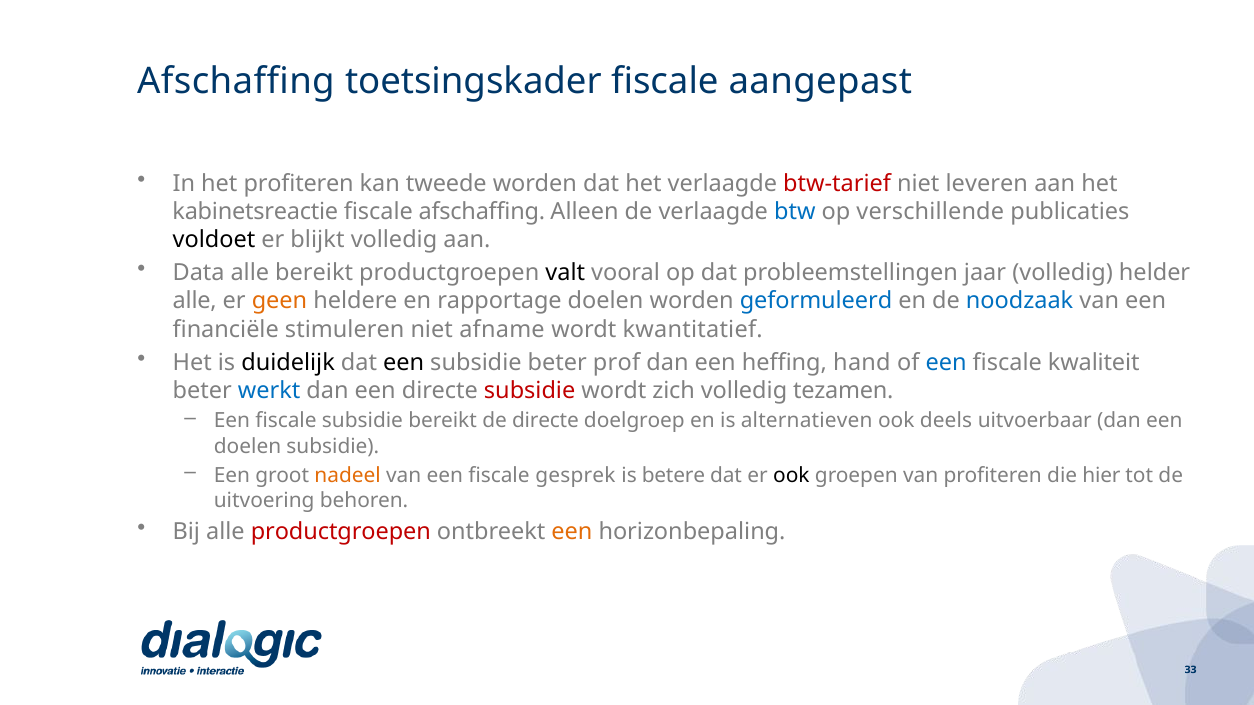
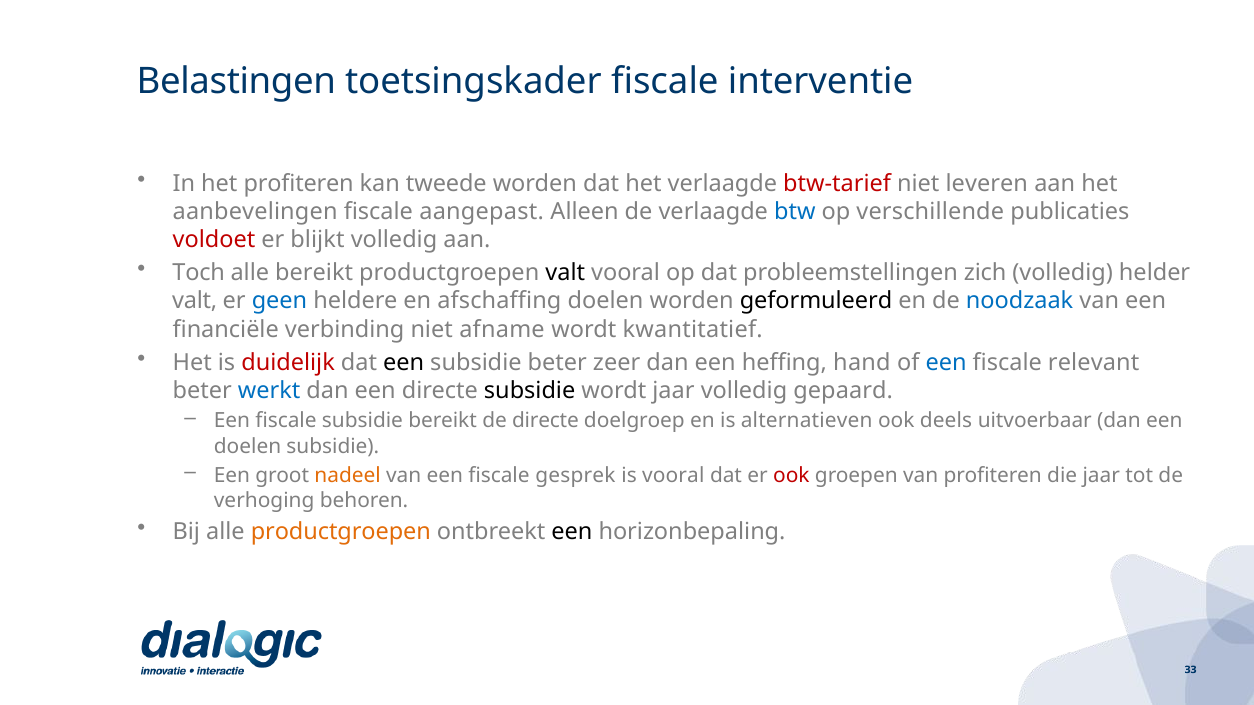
Afschaffing: Afschaffing -> Belastingen (236, 81)
aangepast: aangepast -> interventie (821, 81)
kabinetsreactie: kabinetsreactie -> aanbevelingen (255, 212)
fiscale afschaffing: afschaffing -> aangepast (482, 212)
voldoet colour: black -> red (214, 240)
Data: Data -> Toch (199, 273)
jaar: jaar -> zich (985, 273)
alle: alle -> valt (195, 301)
geen colour: orange -> blue (279, 301)
rapportage: rapportage -> afschaffing (499, 301)
geformuleerd colour: blue -> black (816, 301)
stimuleren: stimuleren -> verbinding (345, 330)
duidelijk colour: black -> red (288, 362)
prof: prof -> zeer (617, 362)
kwaliteit: kwaliteit -> relevant (1094, 362)
subsidie colour: red -> black (530, 391)
wordt zich: zich -> jaar (674, 391)
tezamen: tezamen -> gepaard (843, 391)
is betere: betere -> vooral (673, 476)
ook colour: black -> red (791, 476)
die hier: hier -> jaar (1101, 476)
uitvoering: uitvoering -> verhoging (264, 501)
productgroepen colour: red -> orange (341, 532)
een colour: orange -> black (572, 532)
